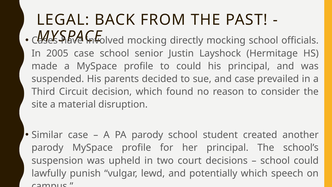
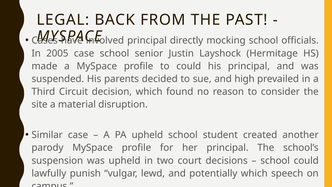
mocking: mocking -> principal (147, 40)
and case: case -> high (245, 79)
PA parody: parody -> upheld (147, 135)
